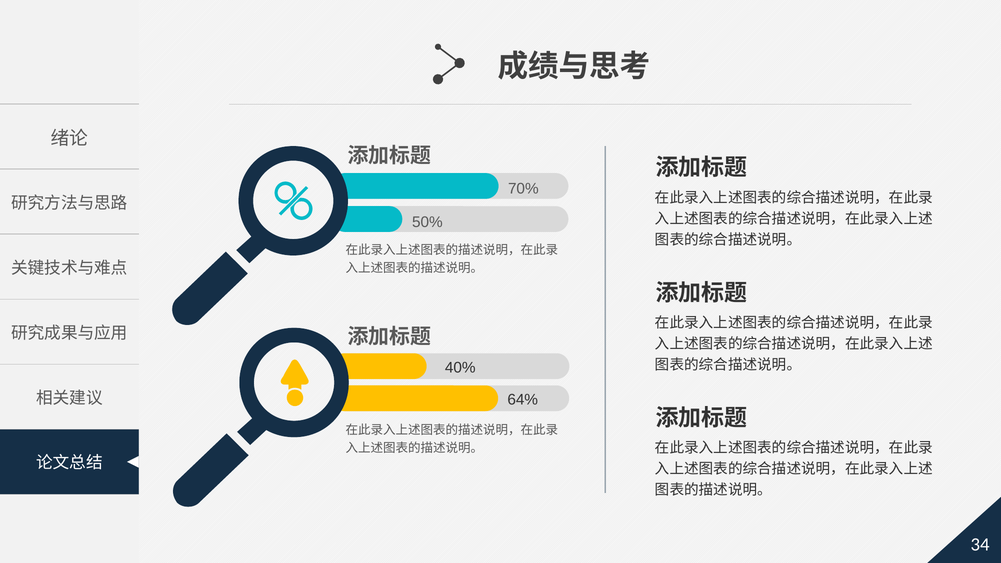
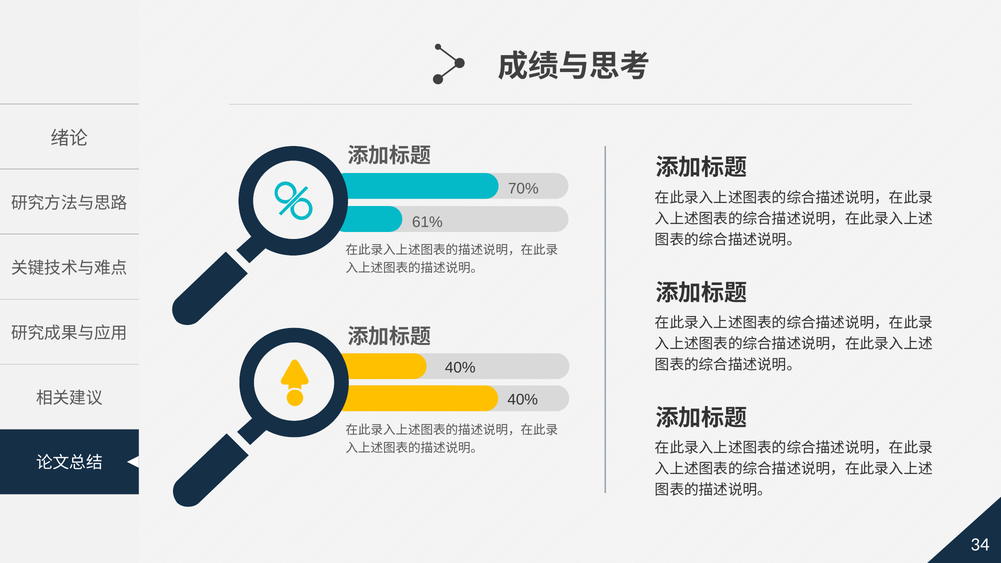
50%: 50% -> 61% (427, 222)
64%: 64% -> 40% (523, 400)
